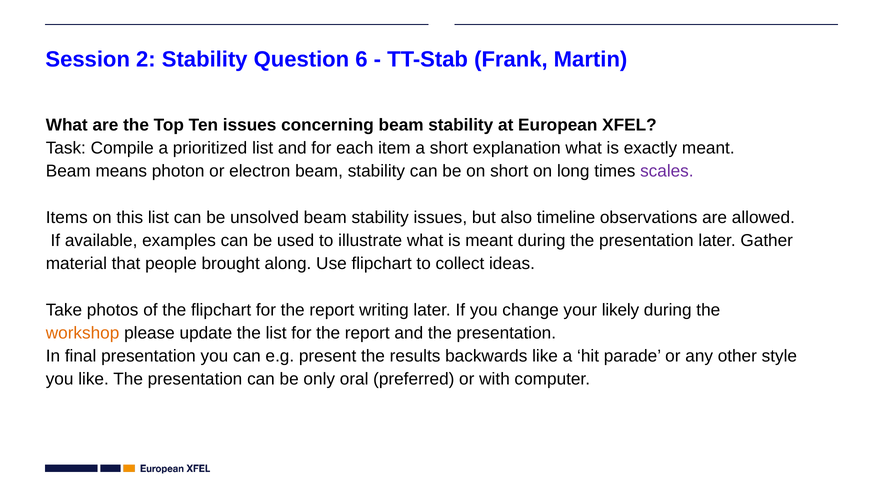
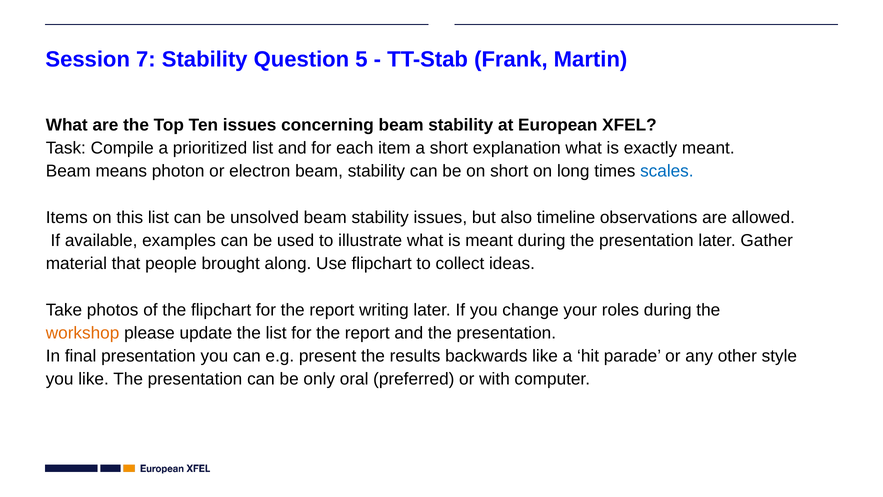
2: 2 -> 7 (146, 59)
6: 6 -> 5 (361, 59)
scales colour: purple -> blue (667, 171)
likely: likely -> roles (620, 310)
